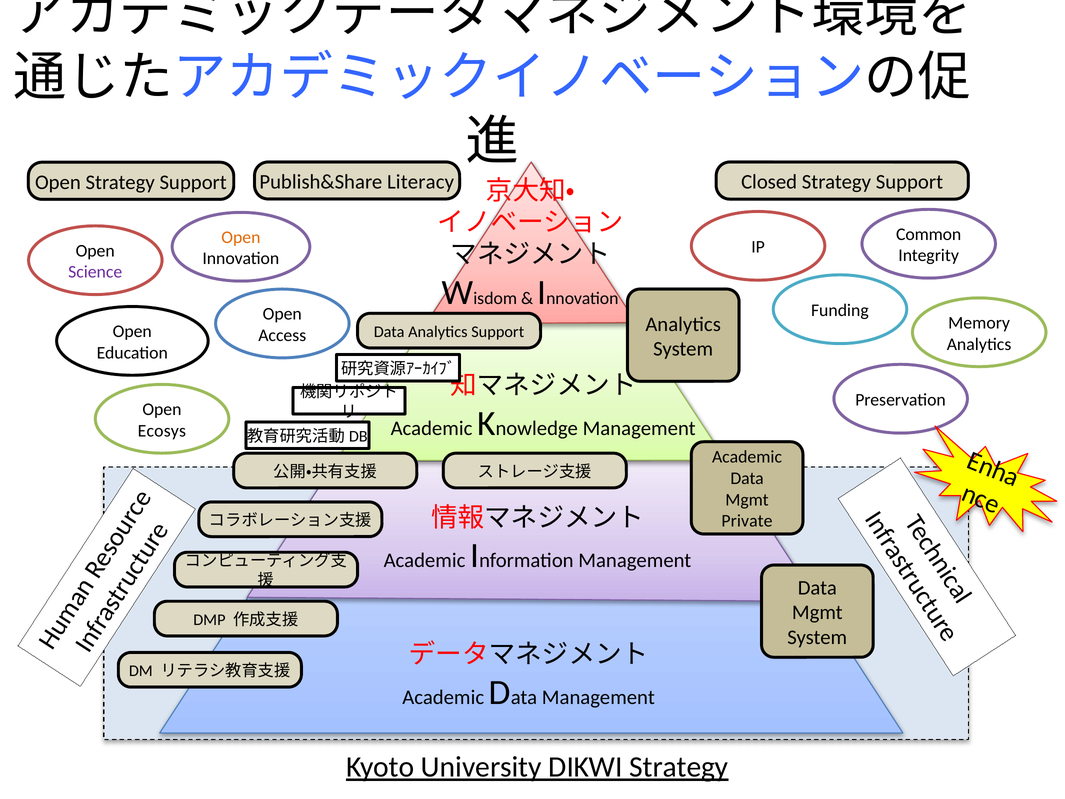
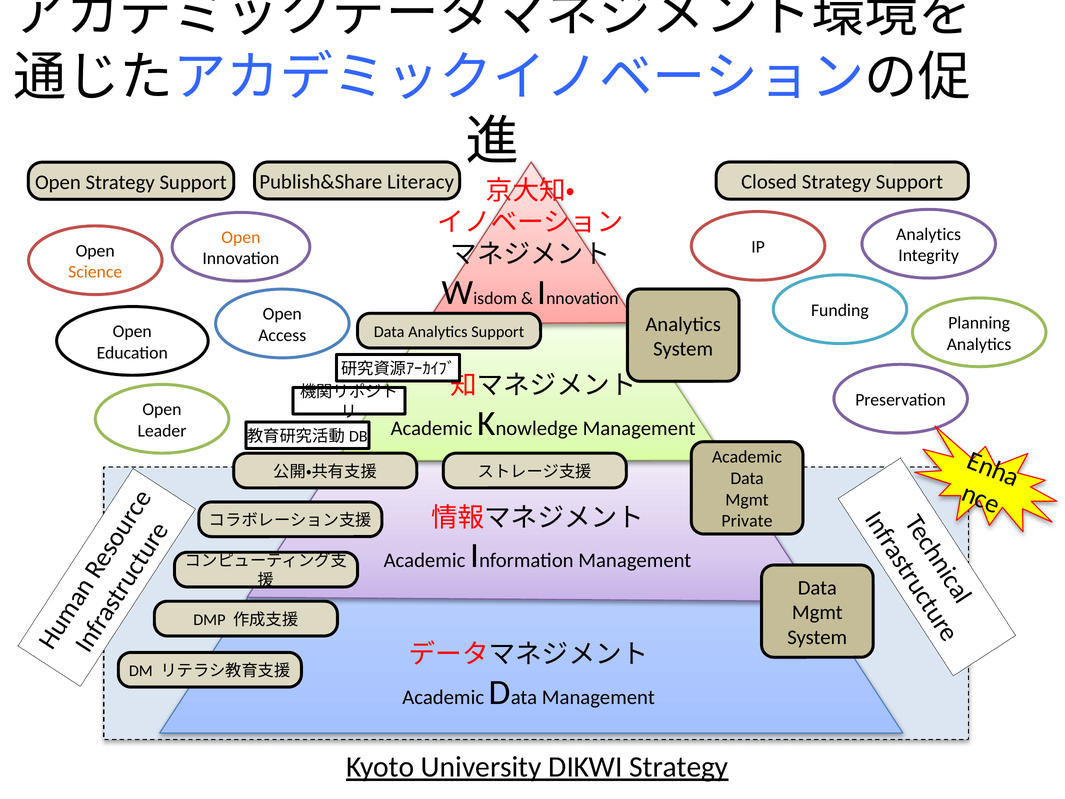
Common: Common -> Analytics (929, 234)
Science colour: purple -> orange (95, 272)
Memory: Memory -> Planning (979, 323)
Ecosys: Ecosys -> Leader (162, 431)
